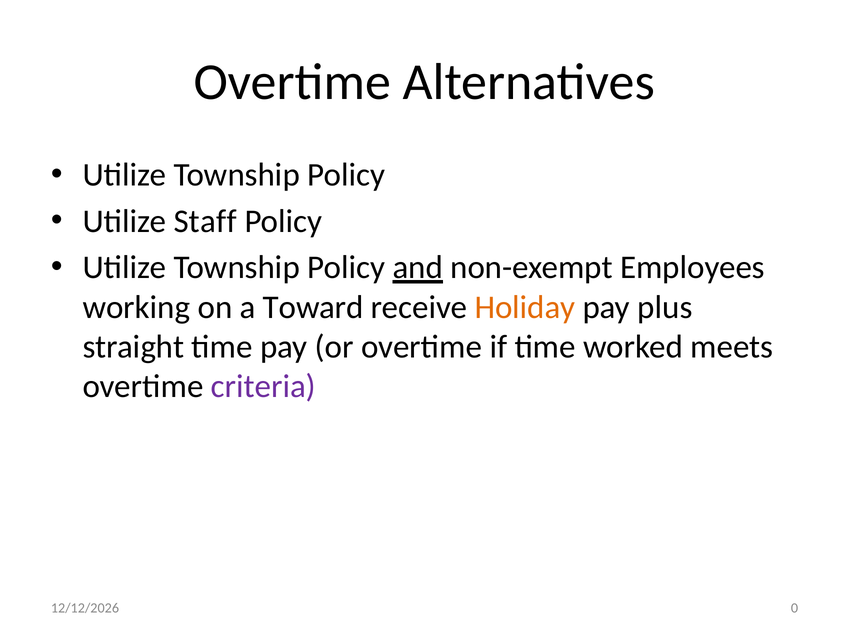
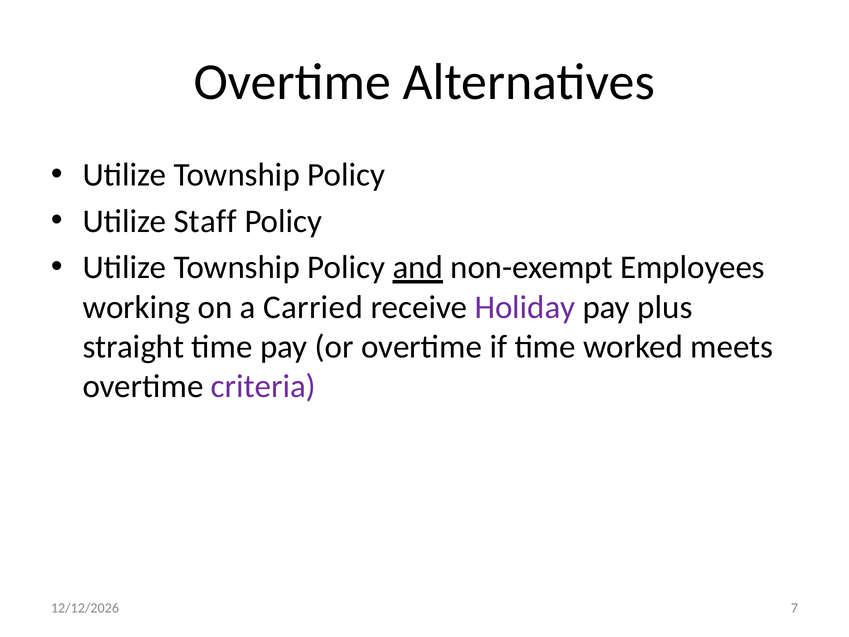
Toward: Toward -> Carried (313, 307)
Holiday colour: orange -> purple (525, 307)
0: 0 -> 7 (795, 608)
